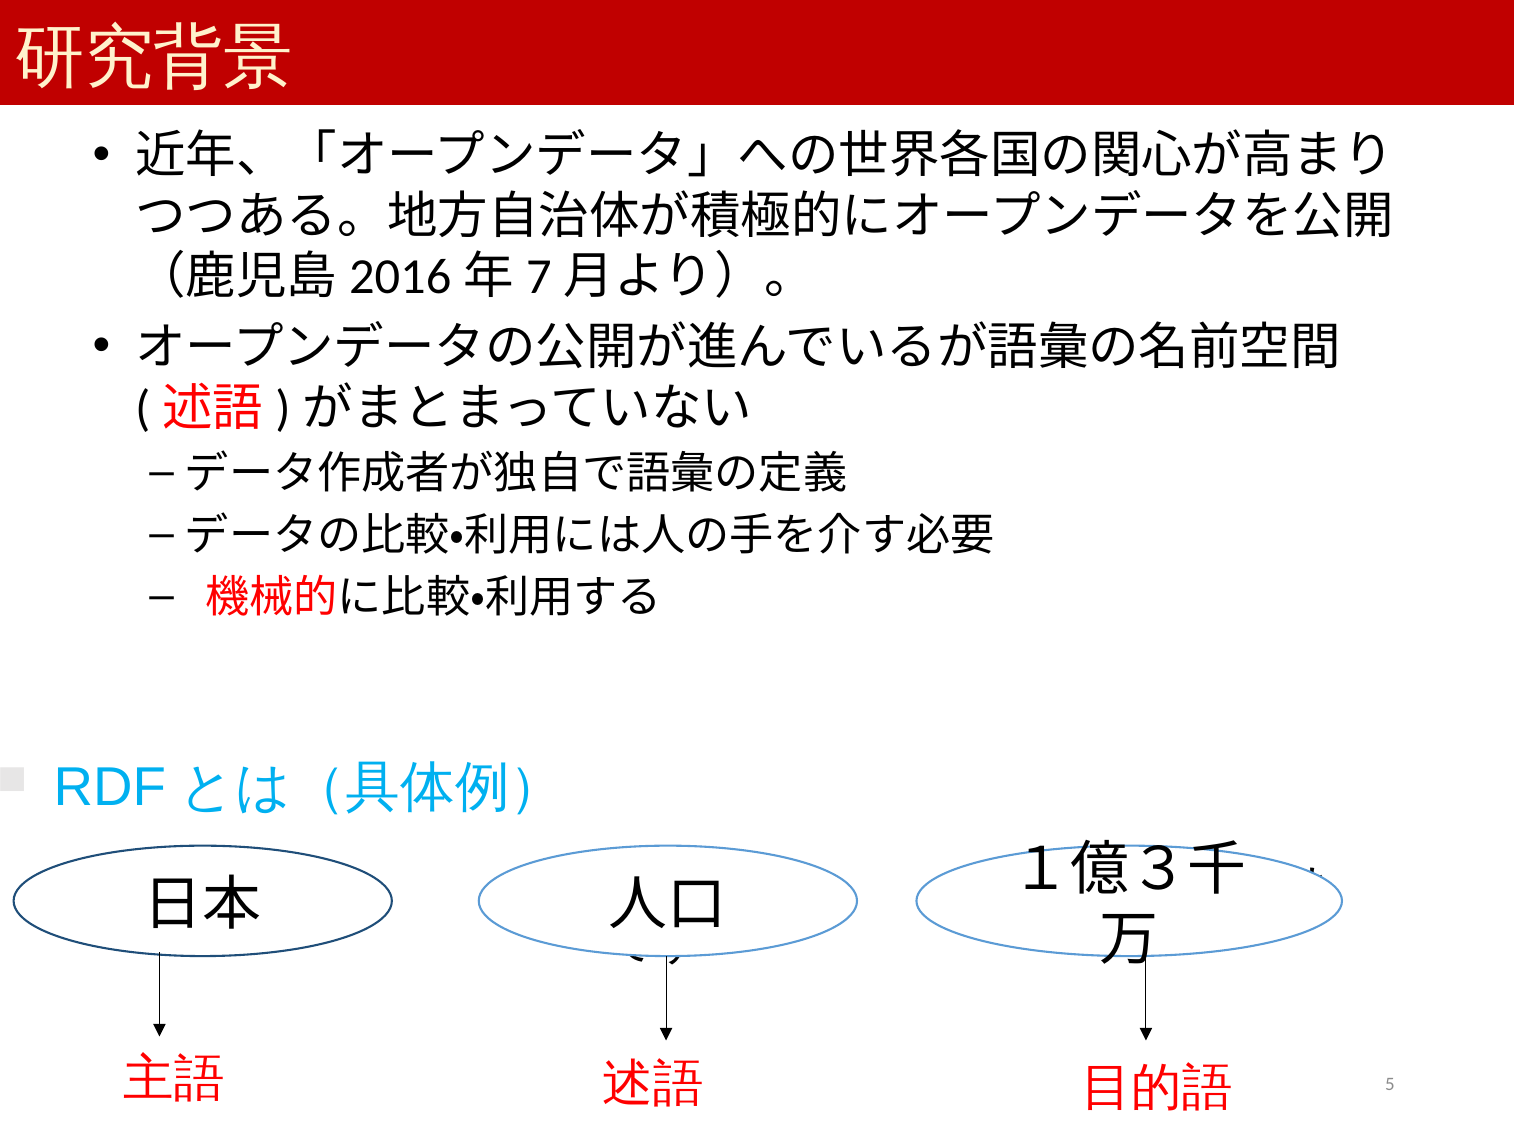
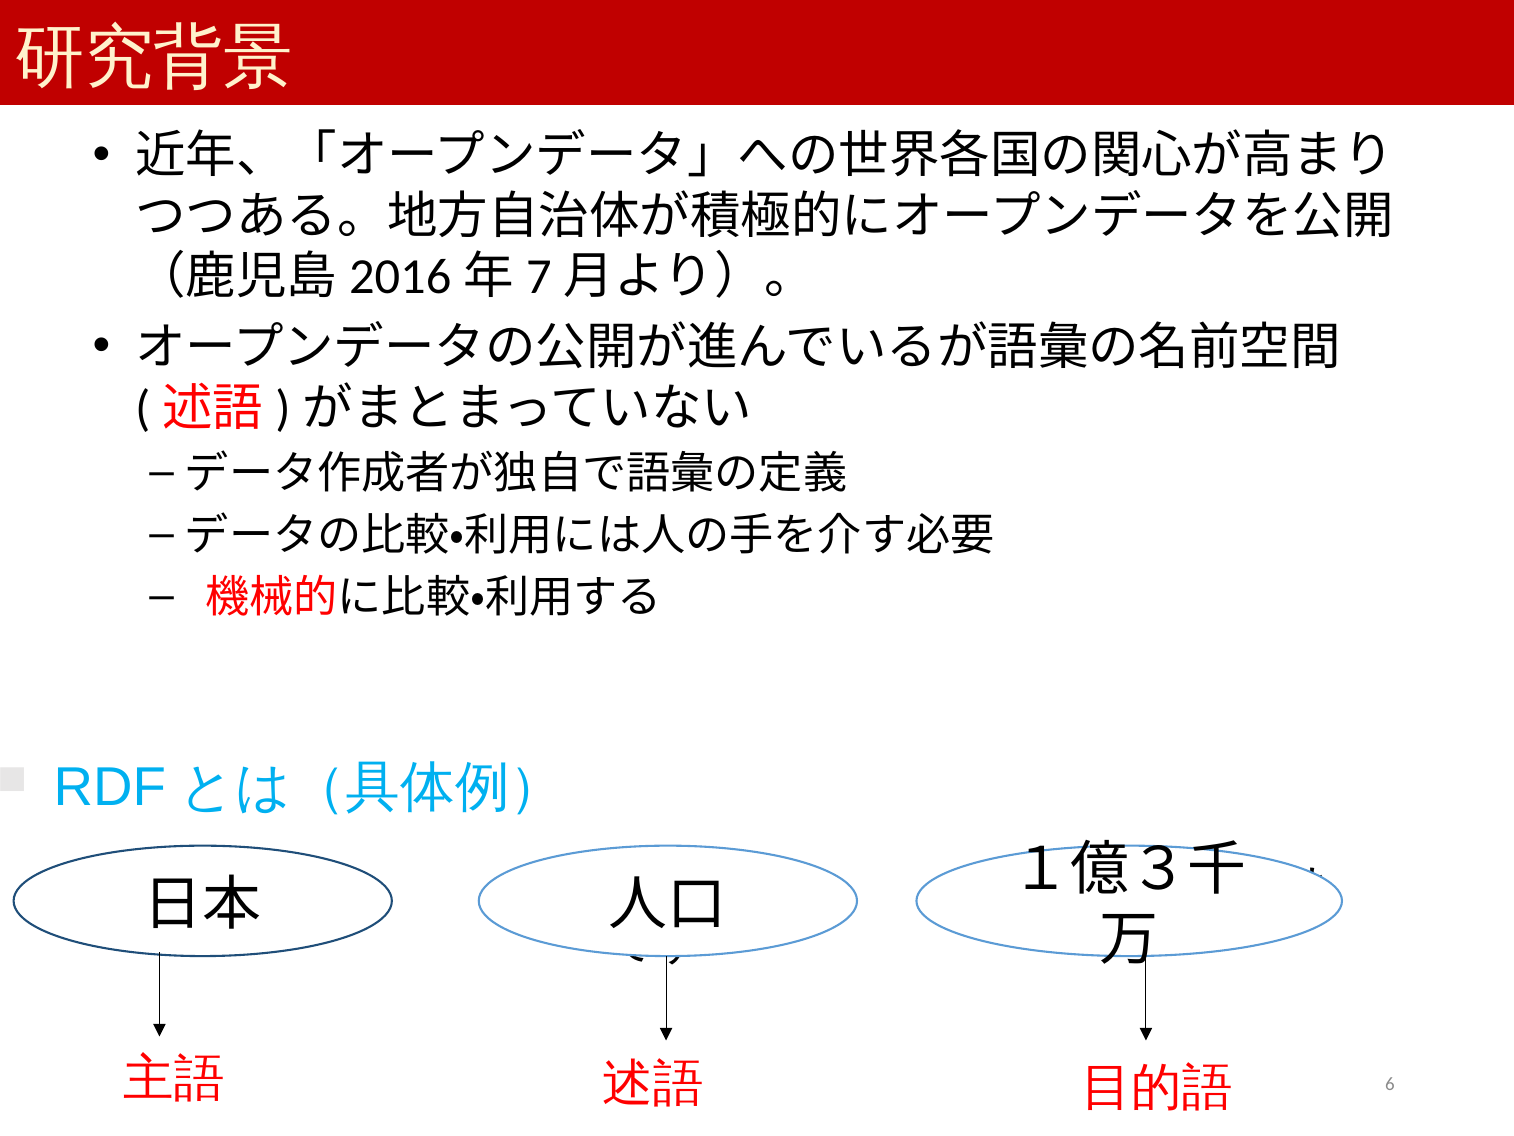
5: 5 -> 6 (1390, 1084)
